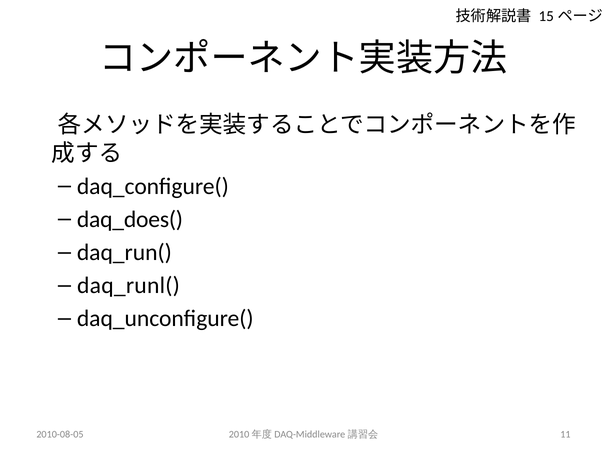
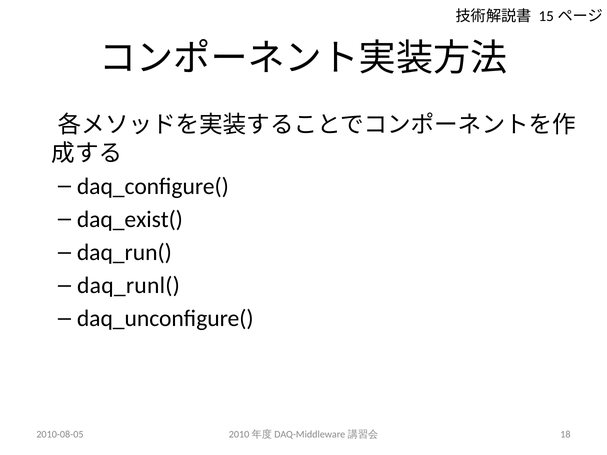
daq_does(: daq_does( -> daq_exist( (130, 220)
11: 11 -> 18 (565, 435)
